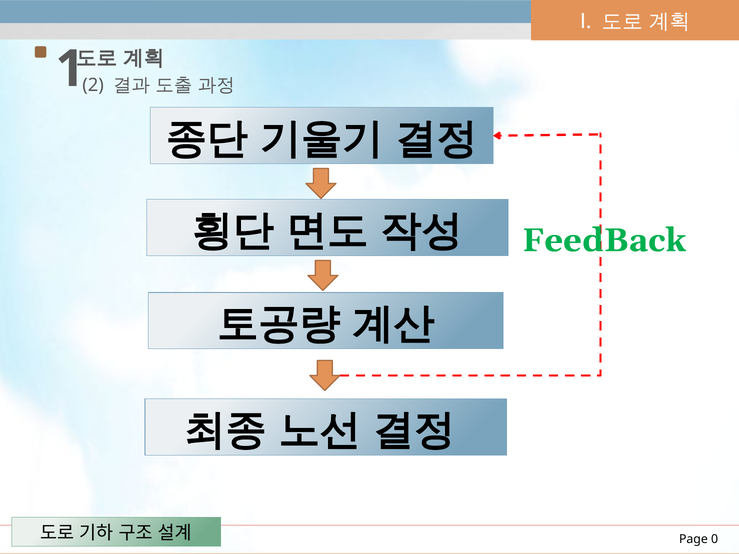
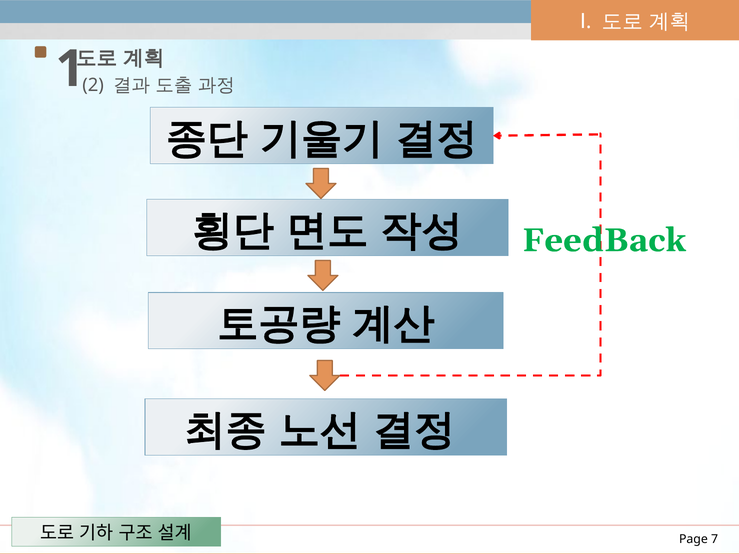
0: 0 -> 7 (715, 539)
